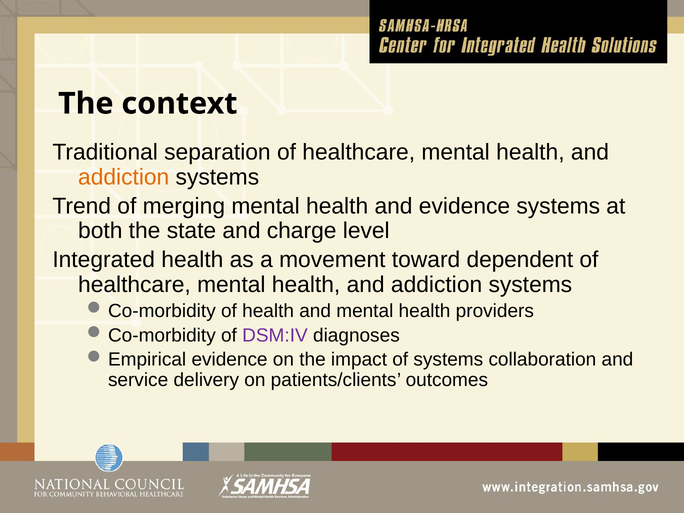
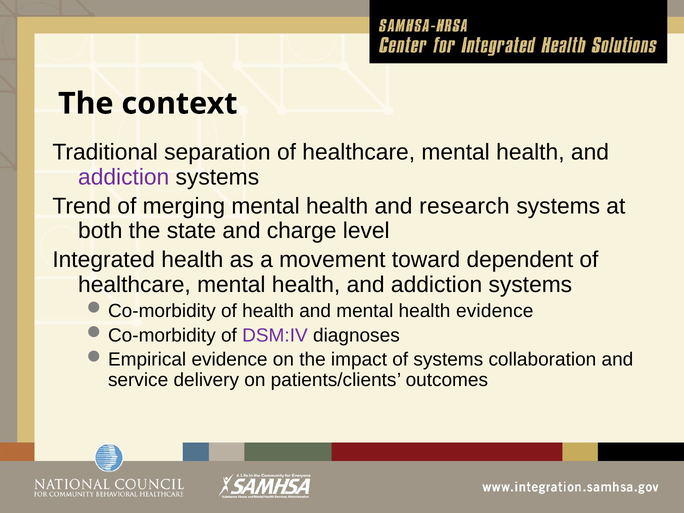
addiction colour: orange -> purple (124, 177)
and evidence: evidence -> research (464, 206)
health providers: providers -> evidence (495, 311)
